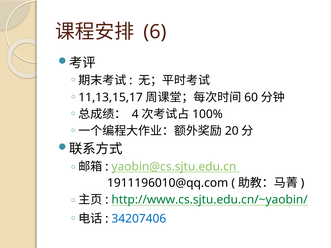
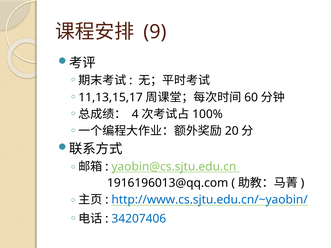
6: 6 -> 9 (155, 32)
1911196010@qq.com: 1911196010@qq.com -> 1916196013@qq.com (168, 183)
http://www.cs.sjtu.edu.cn/~yaobin/ colour: green -> blue (210, 200)
